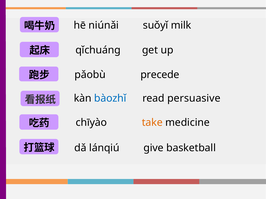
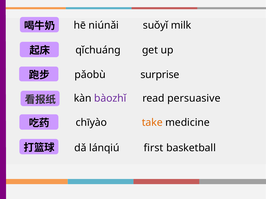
precede: precede -> surprise (160, 75)
bàozhǐ colour: blue -> purple (110, 99)
give: give -> first (154, 148)
